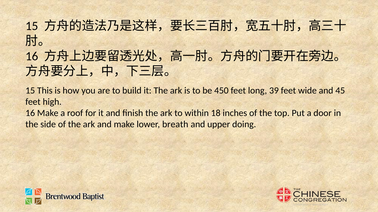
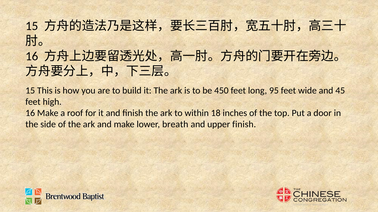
39: 39 -> 95 (274, 91)
upper doing: doing -> finish (244, 125)
